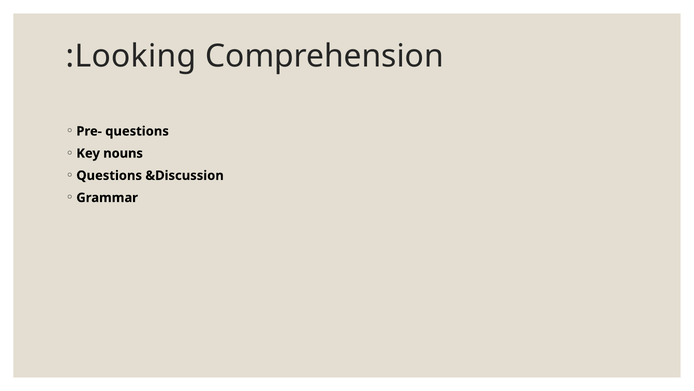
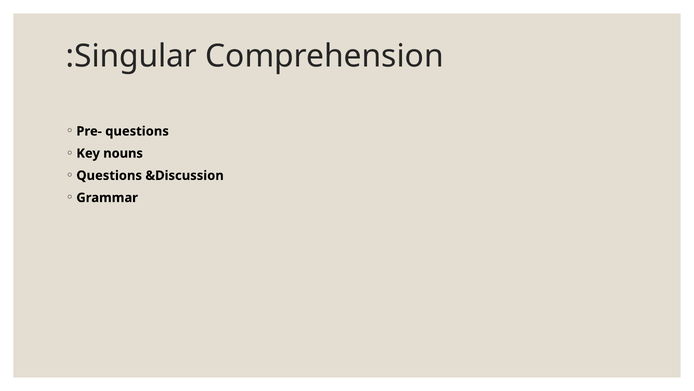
Looking: Looking -> Singular (136, 56)
